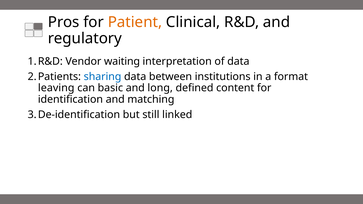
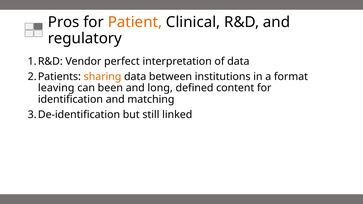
waiting: waiting -> perfect (122, 61)
sharing colour: blue -> orange (103, 77)
basic: basic -> been (110, 88)
